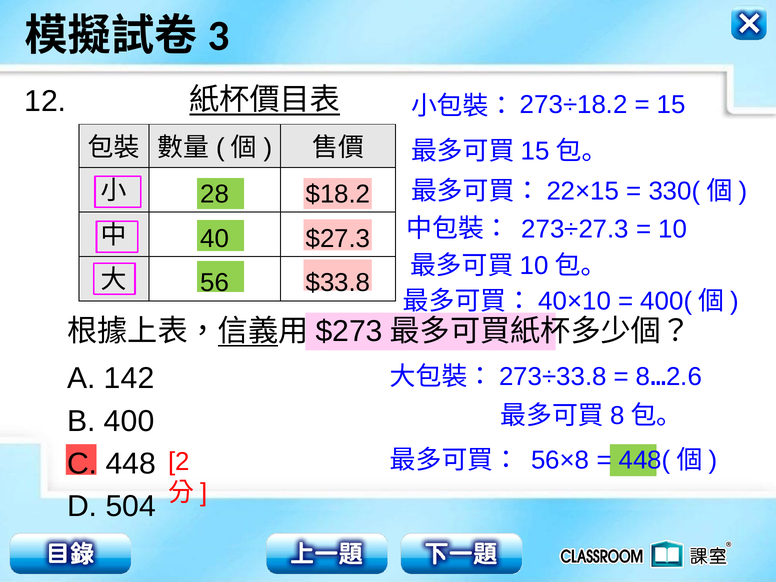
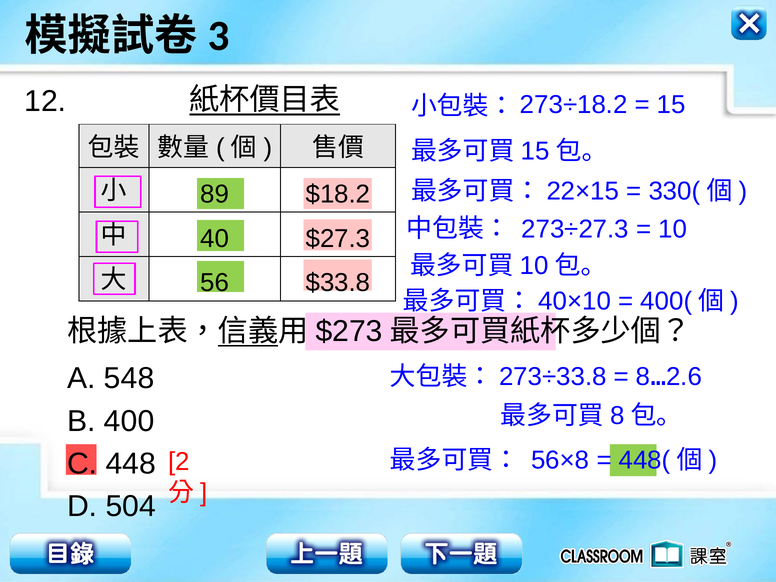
28: 28 -> 89 (215, 194)
142: 142 -> 548 (129, 378)
